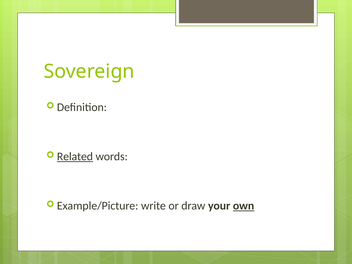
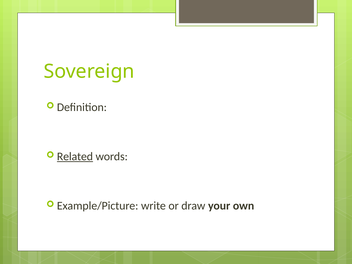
own underline: present -> none (244, 206)
